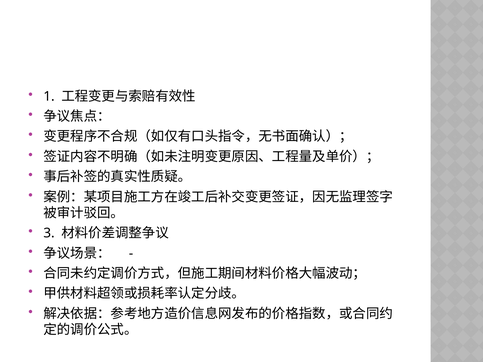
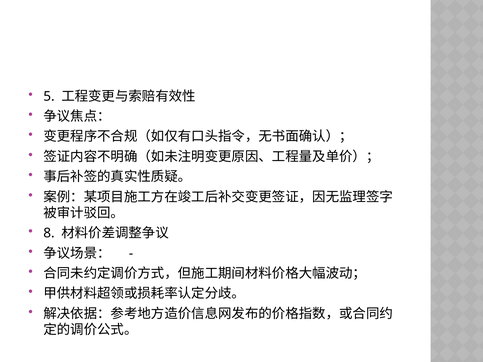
1: 1 -> 5 (49, 96)
3: 3 -> 8 (49, 233)
